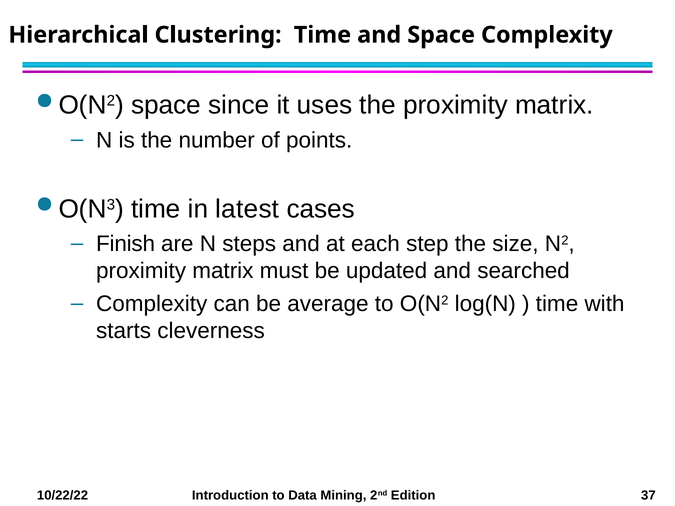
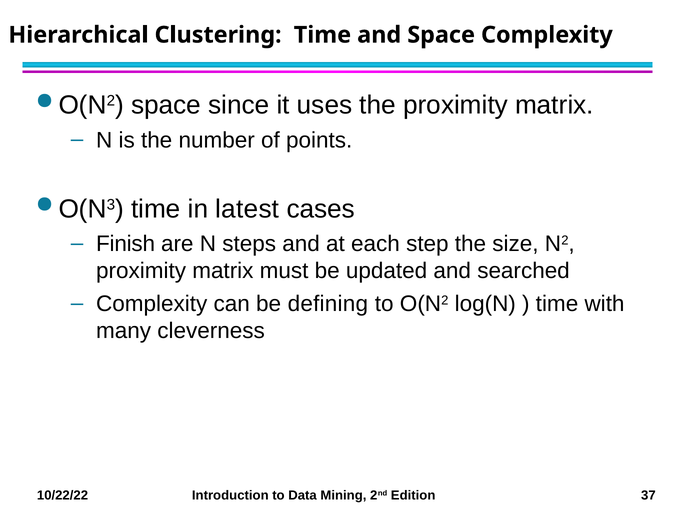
average: average -> defining (328, 304)
starts: starts -> many (124, 331)
